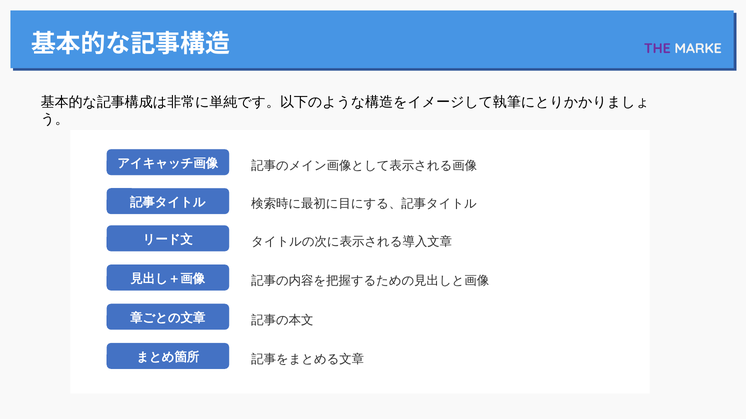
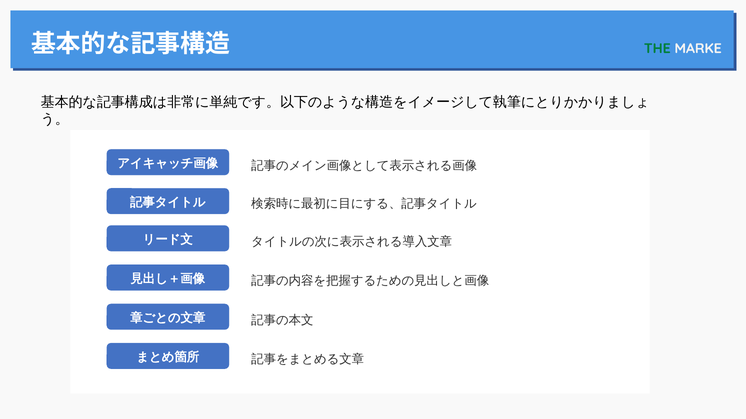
THE colour: purple -> green (657, 48)
